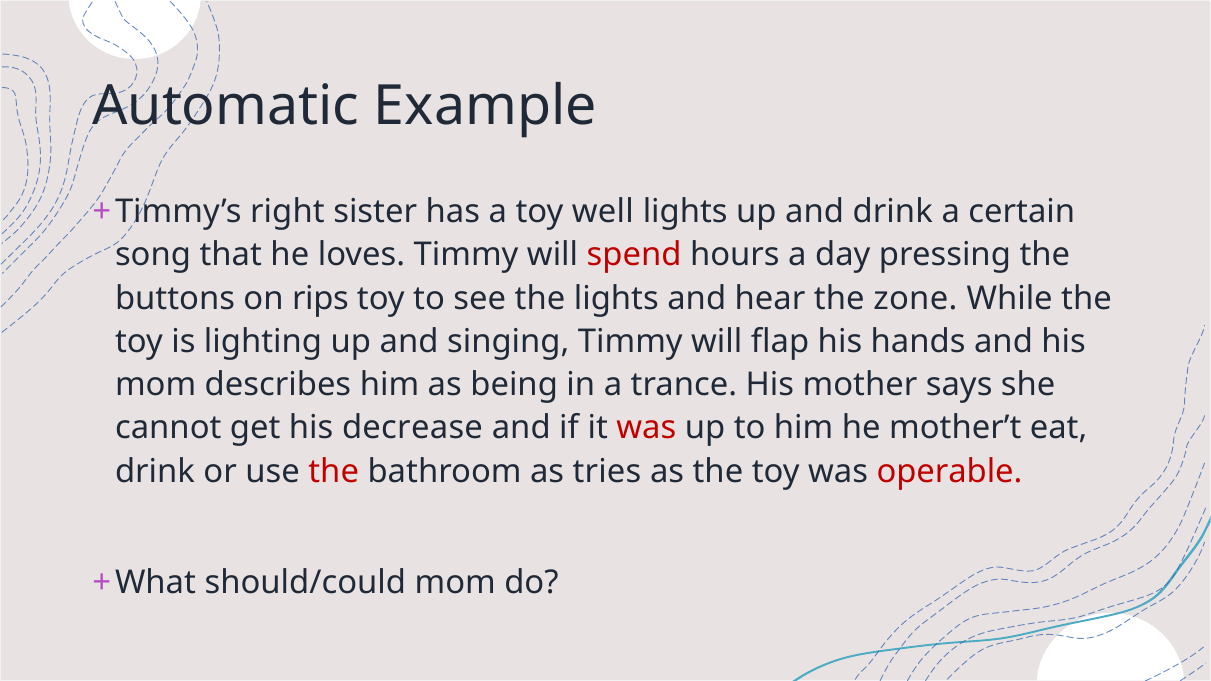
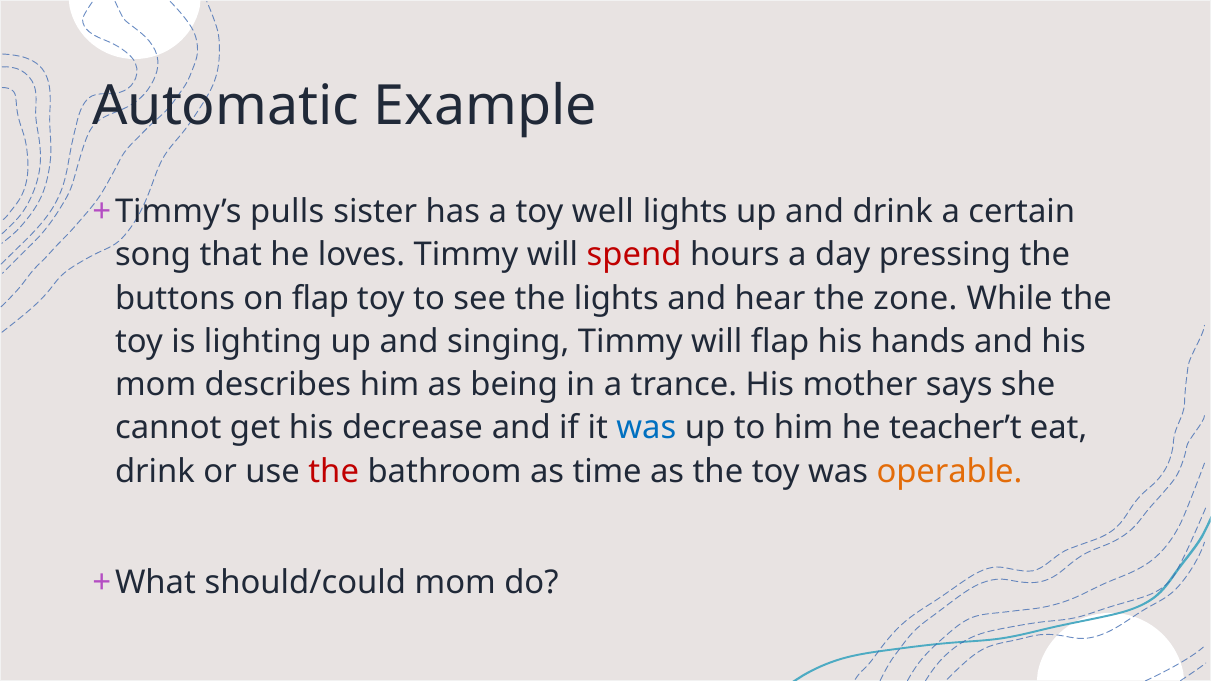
right: right -> pulls (287, 212)
on rips: rips -> flap (320, 298)
was colour: red -> blue (646, 428)
mother’t: mother’t -> teacher’t (955, 428)
tries: tries -> time (607, 471)
operable colour: red -> orange (949, 471)
